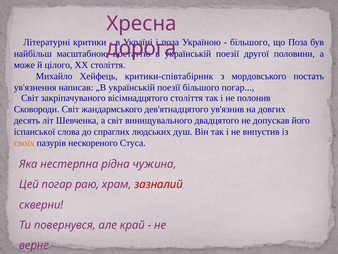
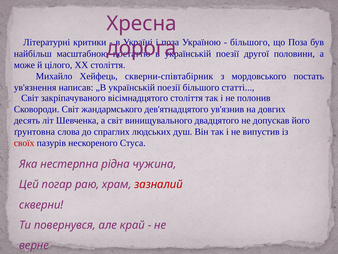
критики-співтабірник: критики-співтабірник -> скверни-співтабірник (169, 76)
більшого погар: погар -> статті (238, 87)
іспанської: іспанської -> ґрунтовна (34, 132)
своїх colour: orange -> red (24, 143)
